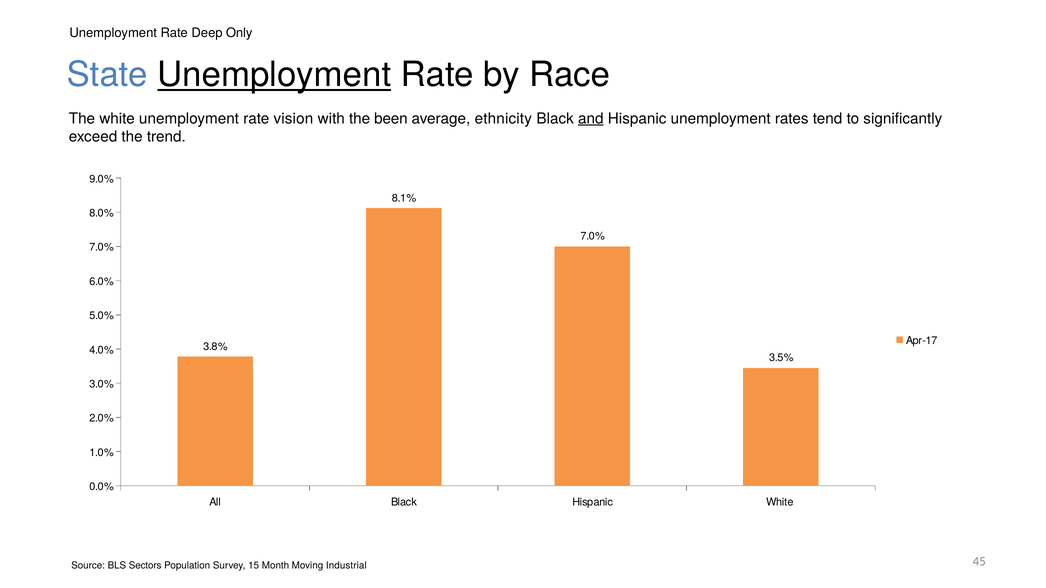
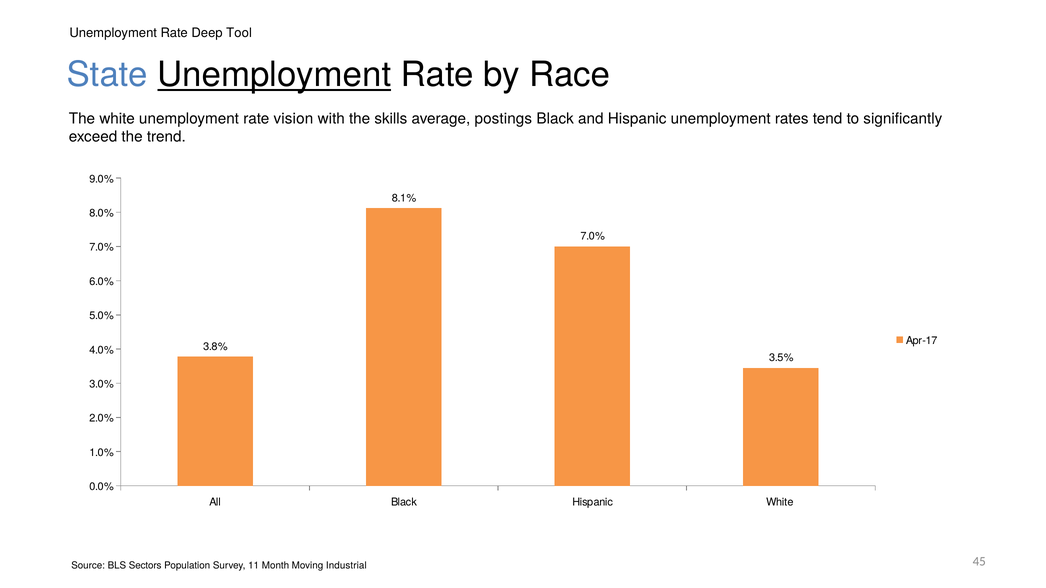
Only: Only -> Tool (239, 33)
been: been -> skills (391, 119)
ethnicity: ethnicity -> postings (503, 119)
and underline: present -> none (591, 119)
15: 15 -> 11 (254, 566)
